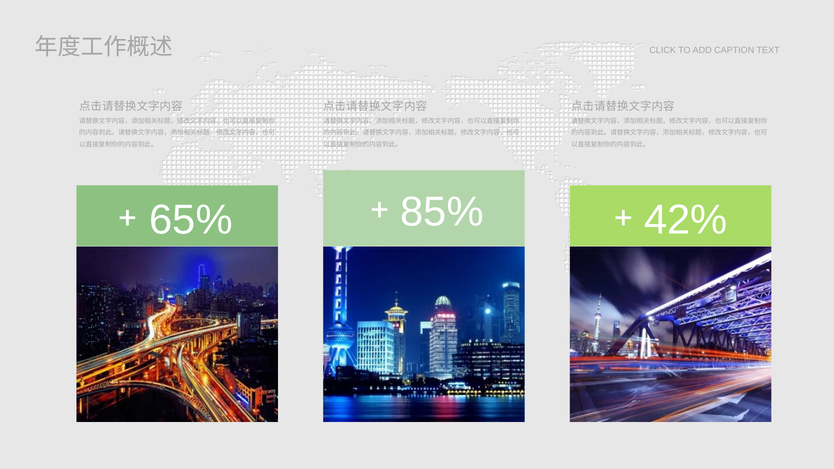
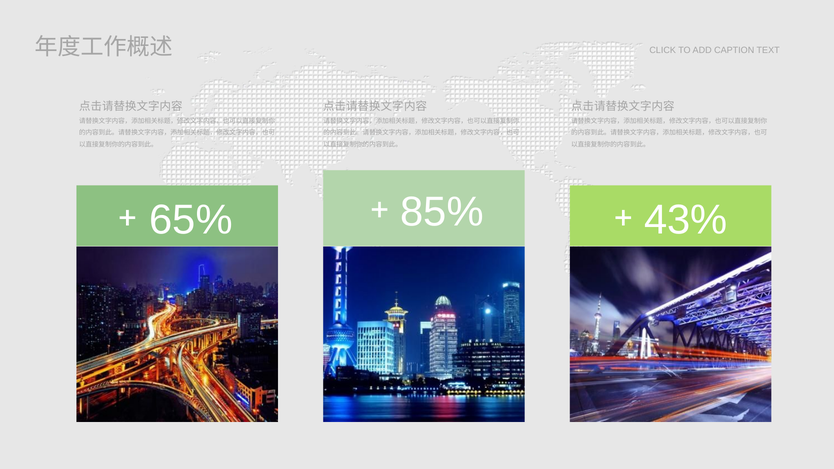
42%: 42% -> 43% (686, 220)
